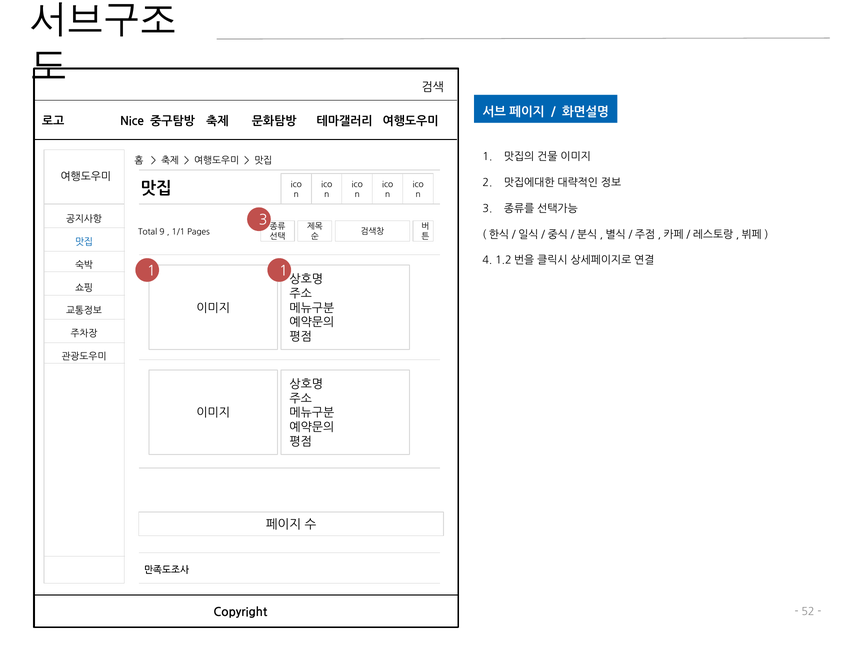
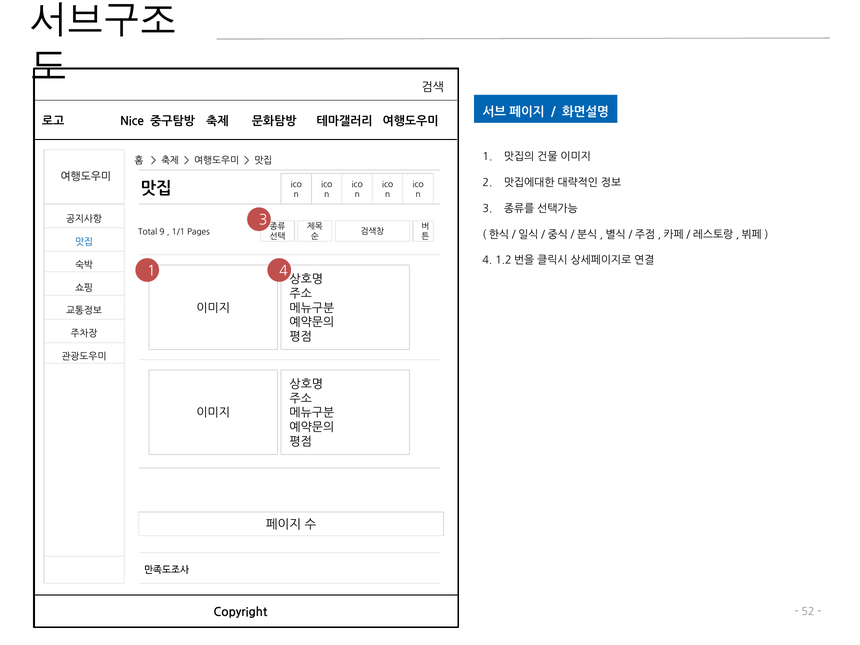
1 1: 1 -> 4 (283, 271)
